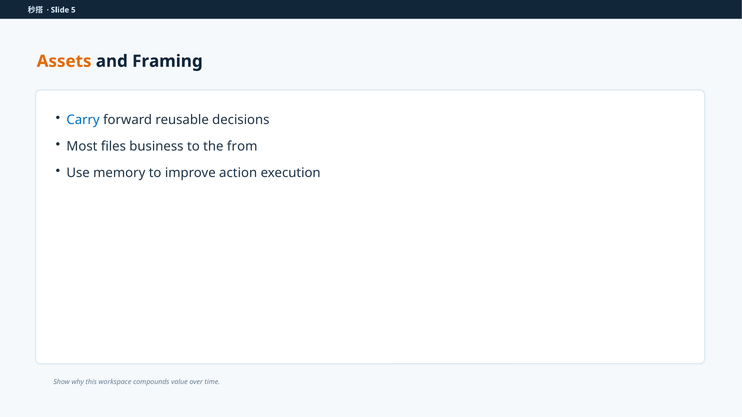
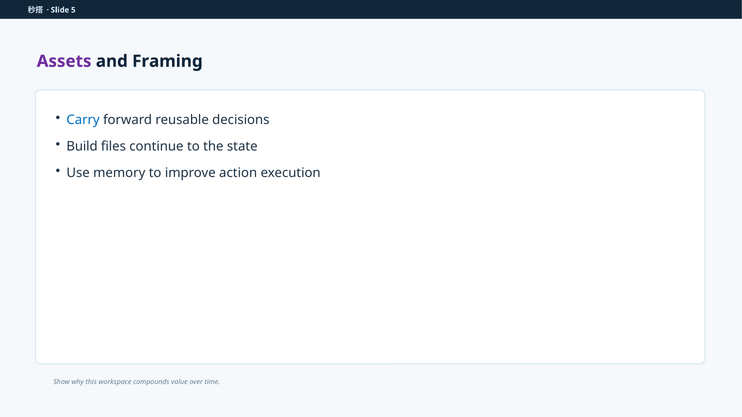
Assets colour: orange -> purple (64, 61)
Most: Most -> Build (82, 147)
business: business -> continue (156, 147)
from: from -> state (242, 147)
